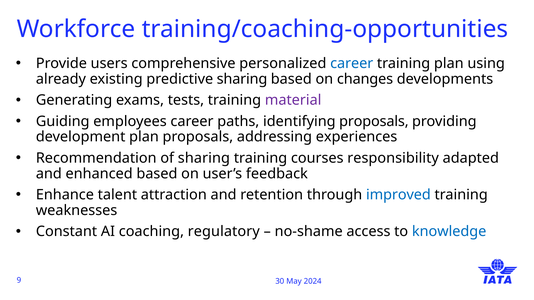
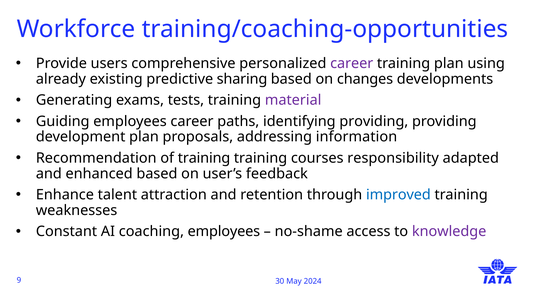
career colour: blue -> purple (352, 63)
identifying proposals: proposals -> providing (374, 121)
experiences: experiences -> information (357, 137)
of sharing: sharing -> training (204, 158)
coaching regulatory: regulatory -> employees (224, 232)
knowledge colour: blue -> purple (449, 232)
